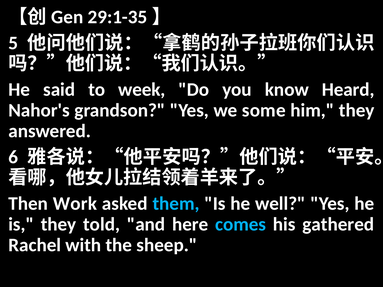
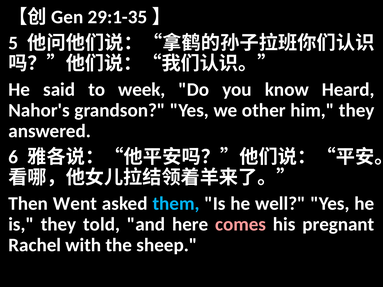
some: some -> other (264, 110)
Work: Work -> Went (75, 204)
comes colour: light blue -> pink (241, 225)
gathered: gathered -> pregnant (338, 225)
